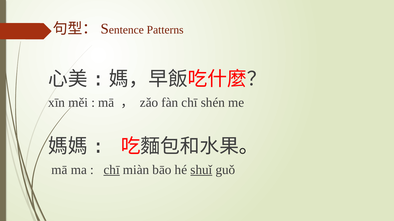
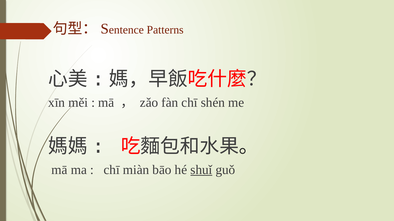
chī underline: present -> none (112, 170)
